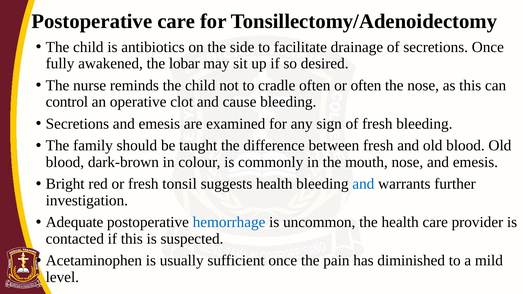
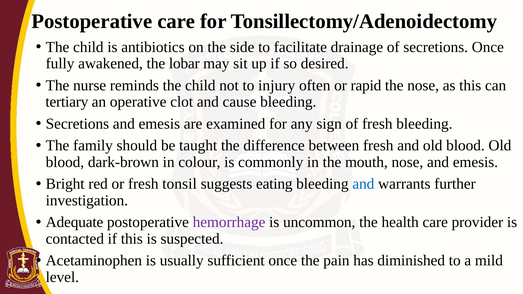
cradle: cradle -> injury (277, 85)
or often: often -> rapid (366, 85)
control: control -> tertiary (67, 102)
suggests health: health -> eating (274, 184)
hemorrhage colour: blue -> purple (229, 222)
